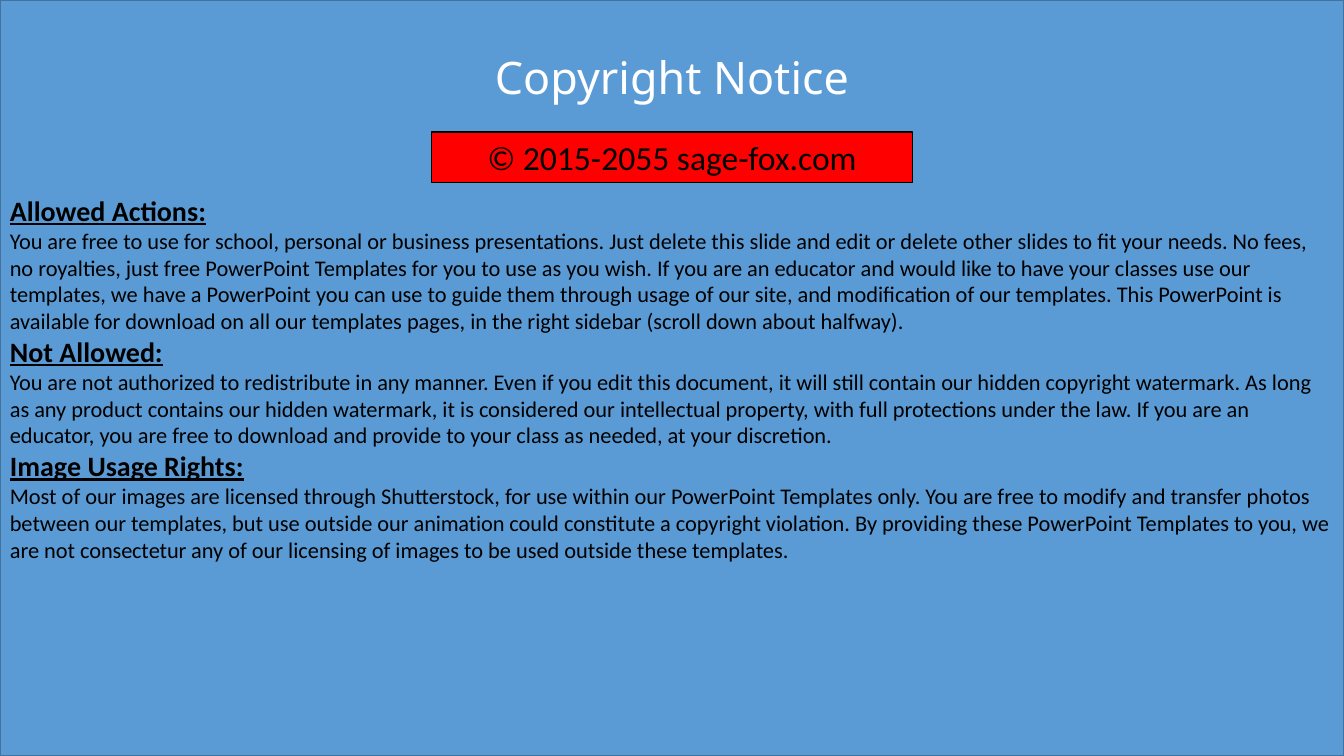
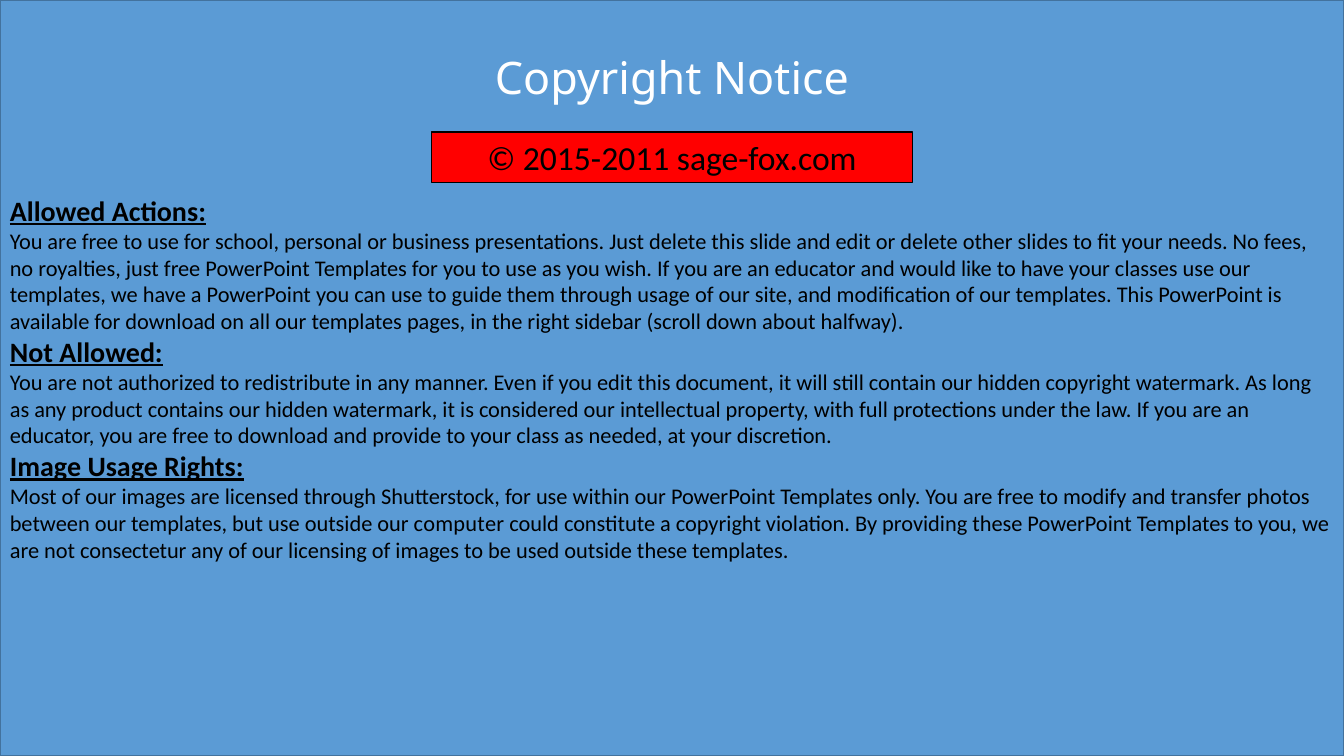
2015-2055: 2015-2055 -> 2015-2011 (596, 159)
animation: animation -> computer (459, 524)
